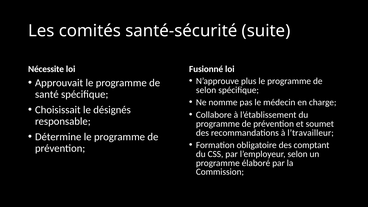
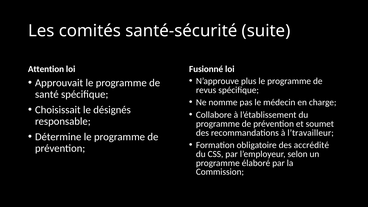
Nécessite: Nécessite -> Attention (46, 69)
selon: selon -> revus (206, 90)
comptant: comptant -> accrédité (311, 145)
